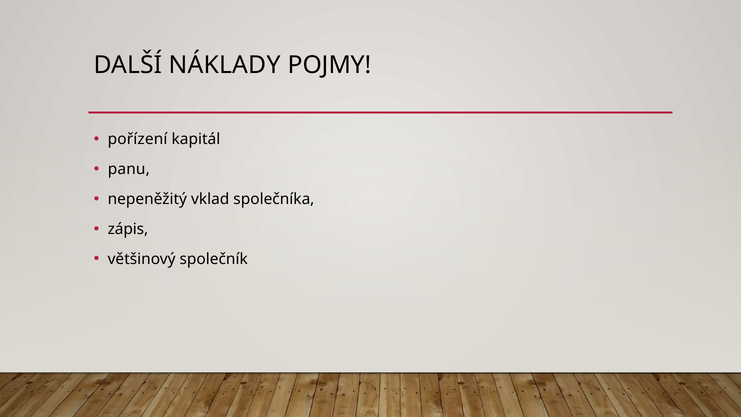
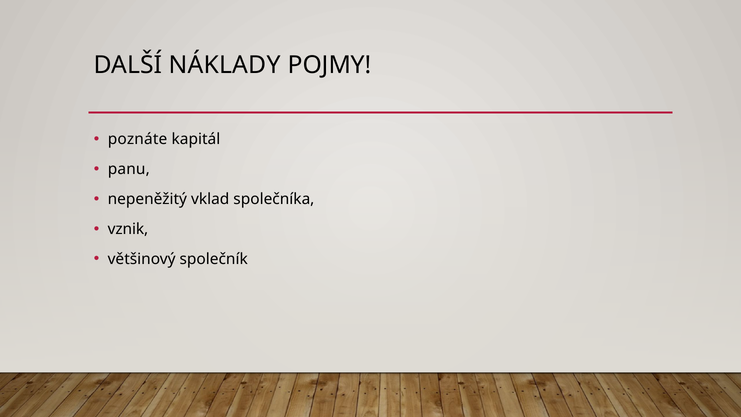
pořízení: pořízení -> poznáte (138, 139)
zápis: zápis -> vznik (128, 229)
